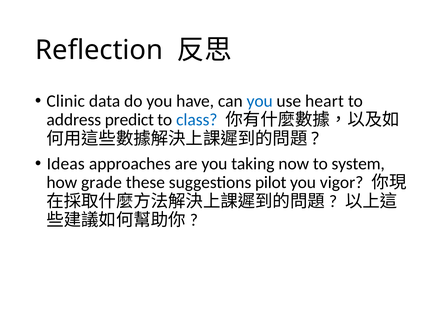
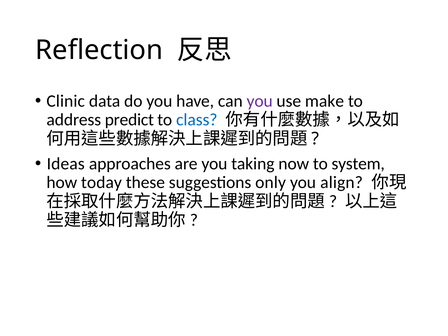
you colour: blue -> purple (260, 101)
heart: heart -> make (325, 101)
grade: grade -> today (101, 182)
pilot: pilot -> only (271, 182)
vigor: vigor -> align (342, 182)
